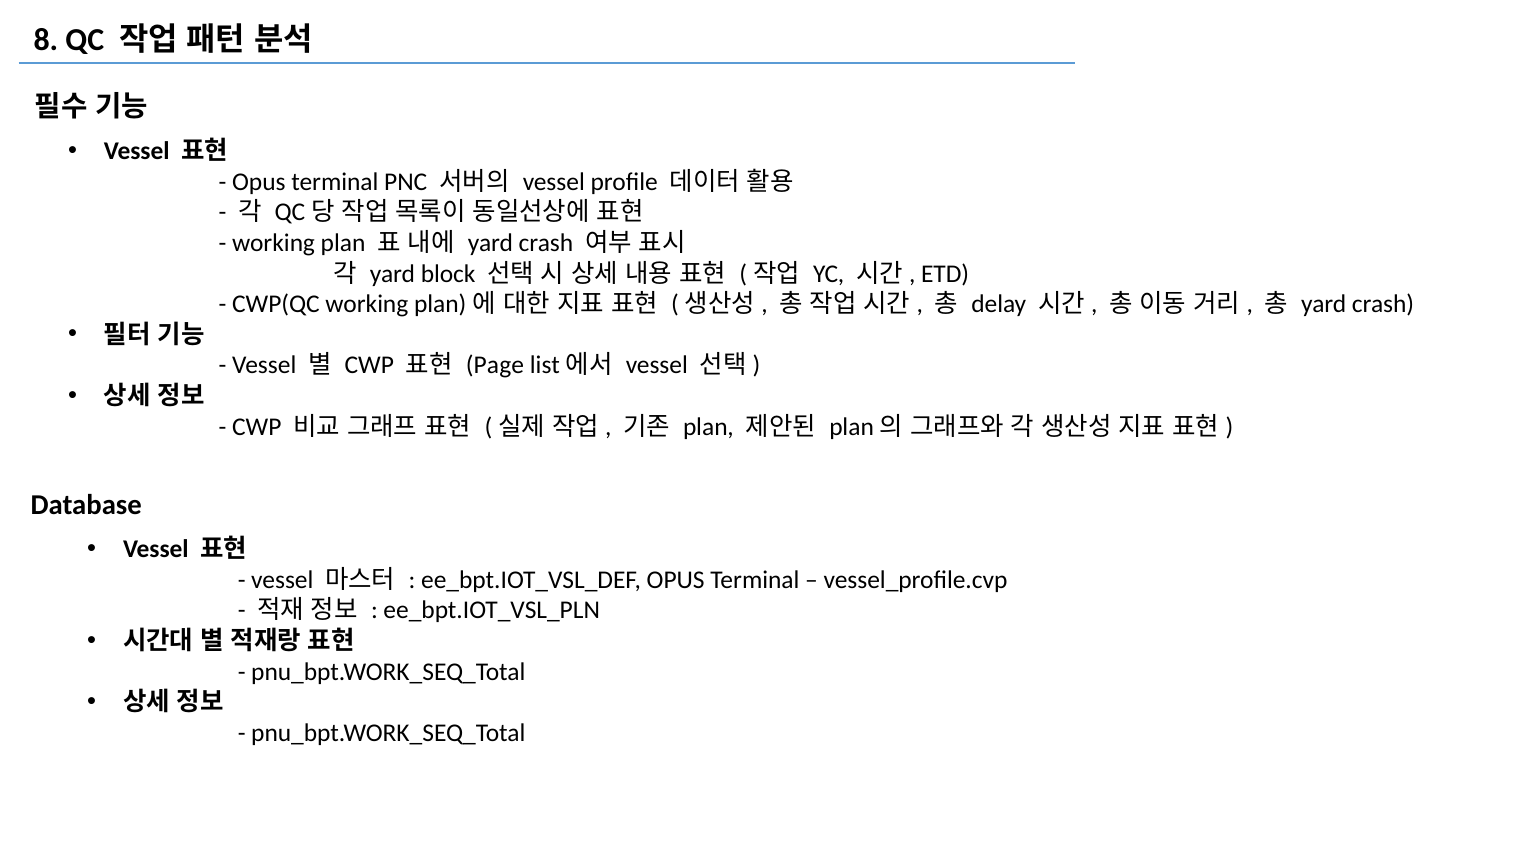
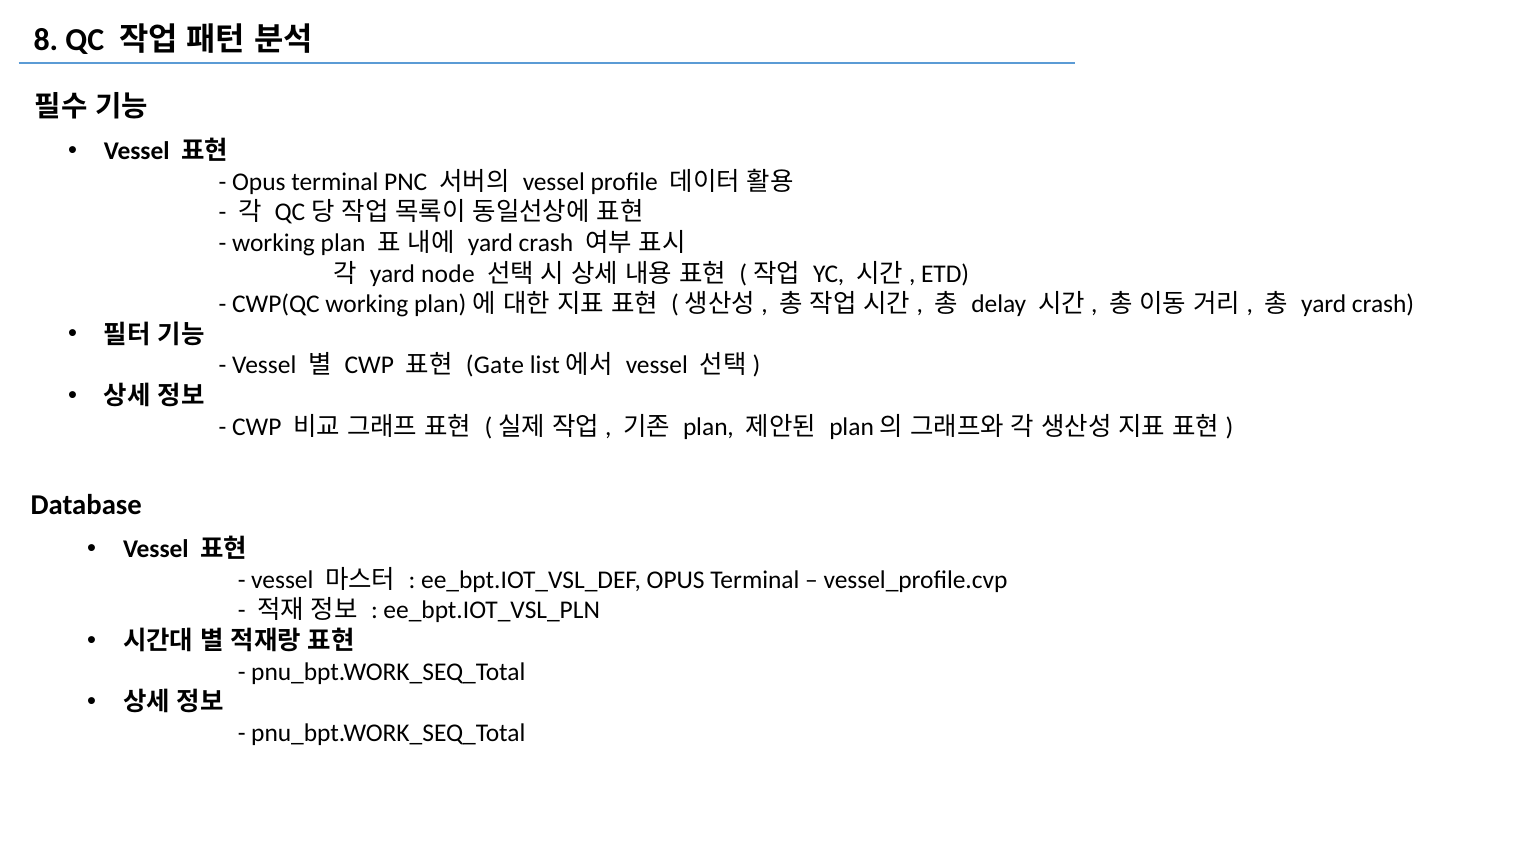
block: block -> node (448, 274)
Page: Page -> Gate (495, 365)
